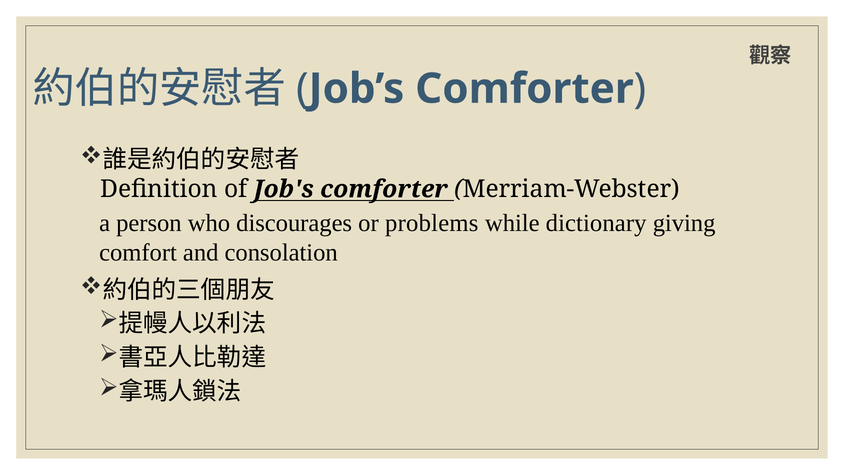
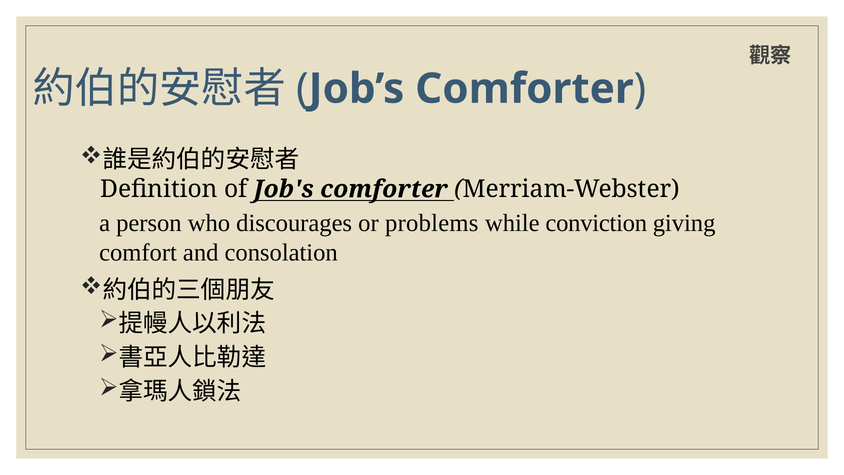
dictionary: dictionary -> conviction (596, 223)
